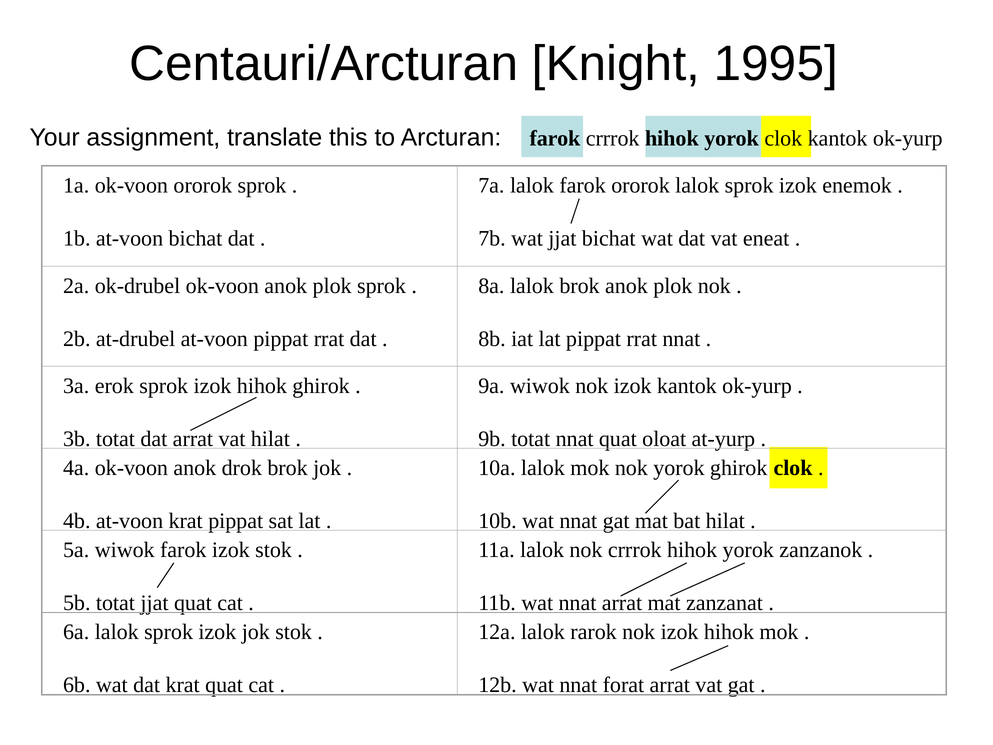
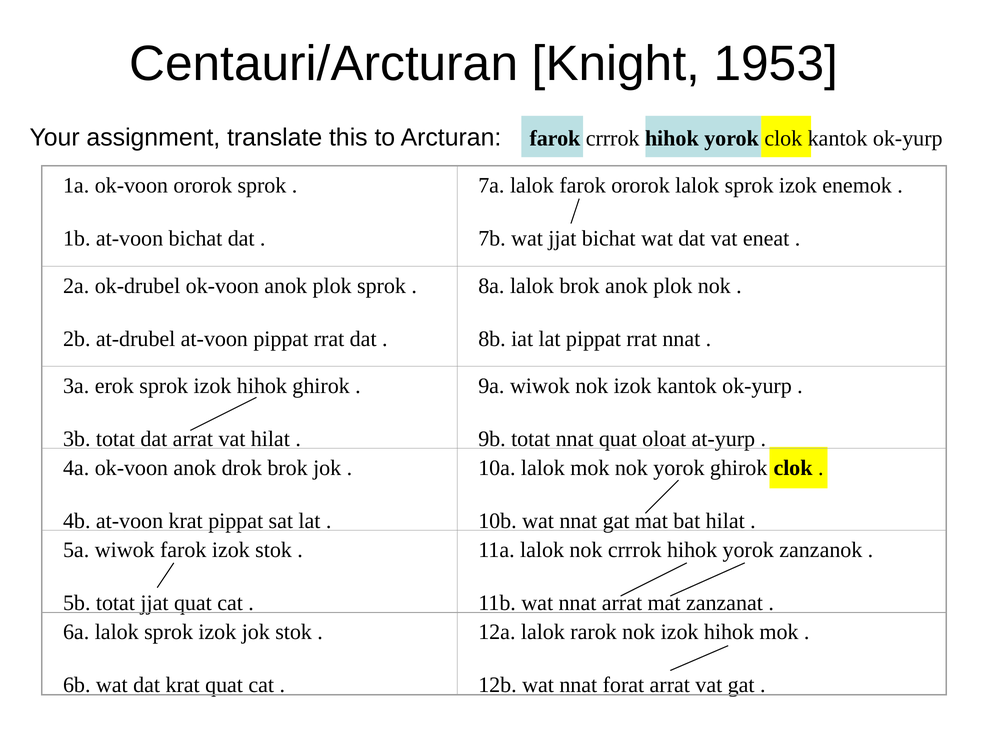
1995: 1995 -> 1953 (776, 64)
